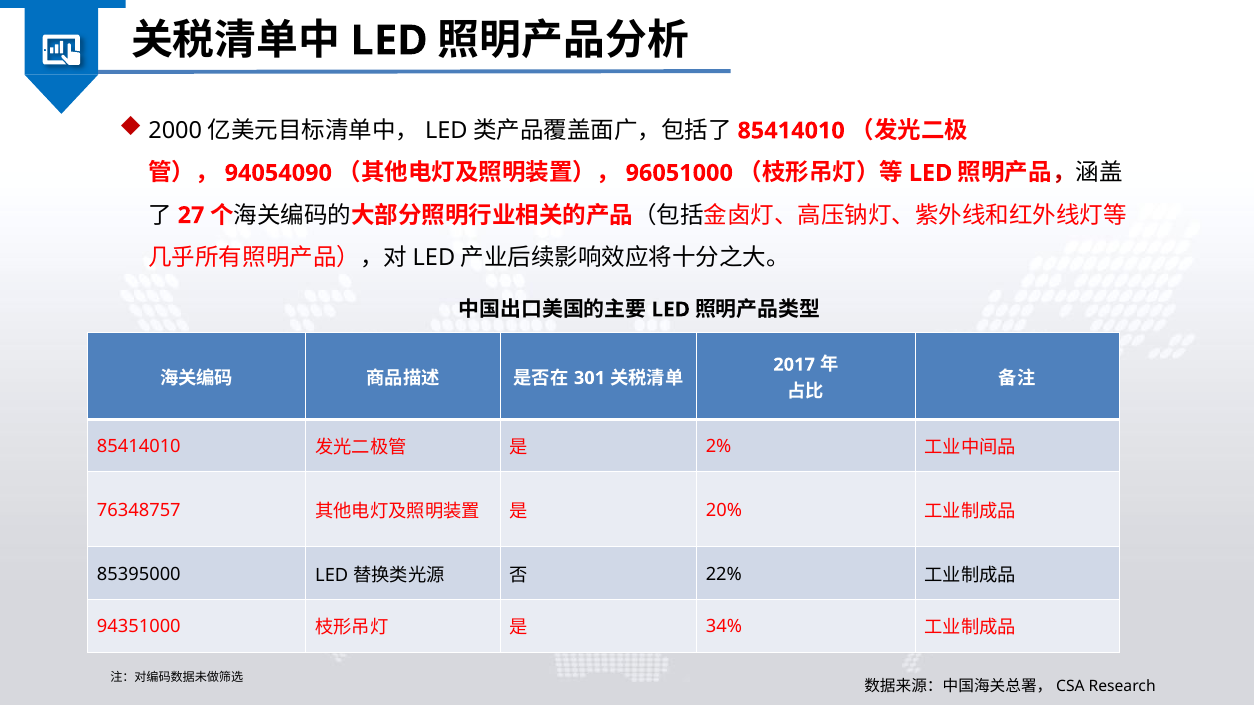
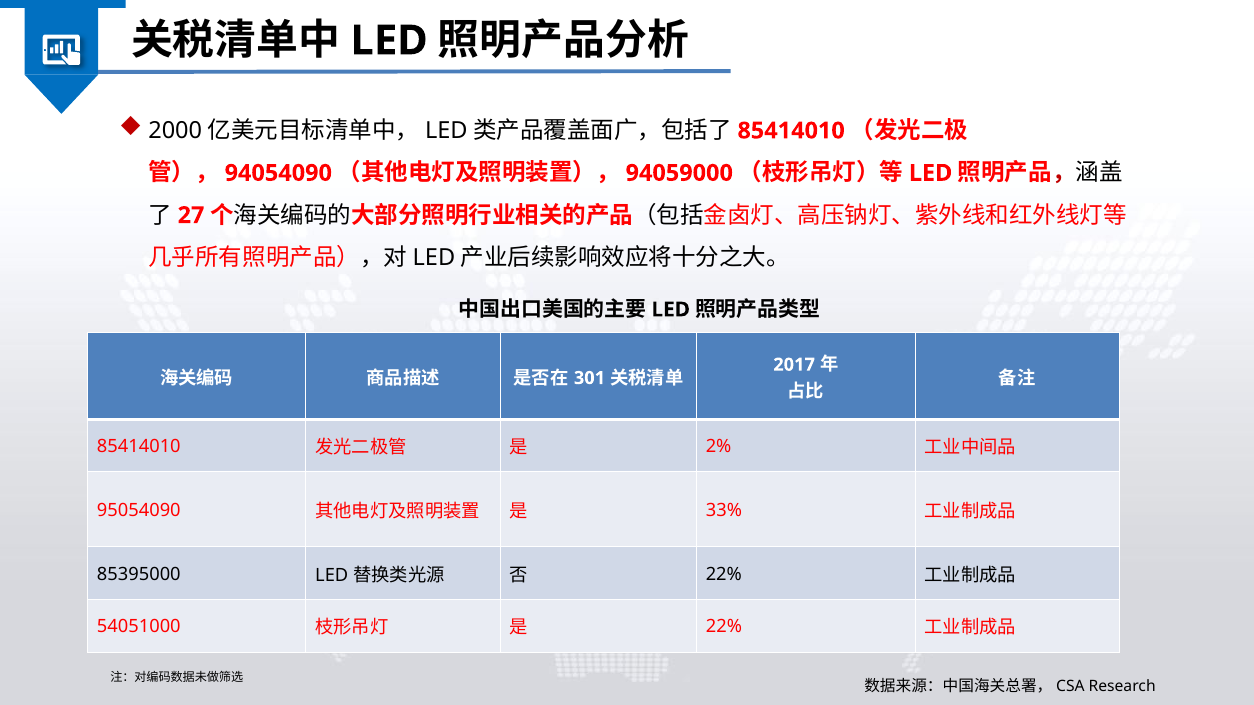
96051000: 96051000 -> 94059000 (679, 173)
76348757: 76348757 -> 95054090 (139, 511)
20%: 20% -> 33% (724, 511)
94351000: 94351000 -> 54051000 (139, 627)
34%: 34% -> 22% (724, 627)
